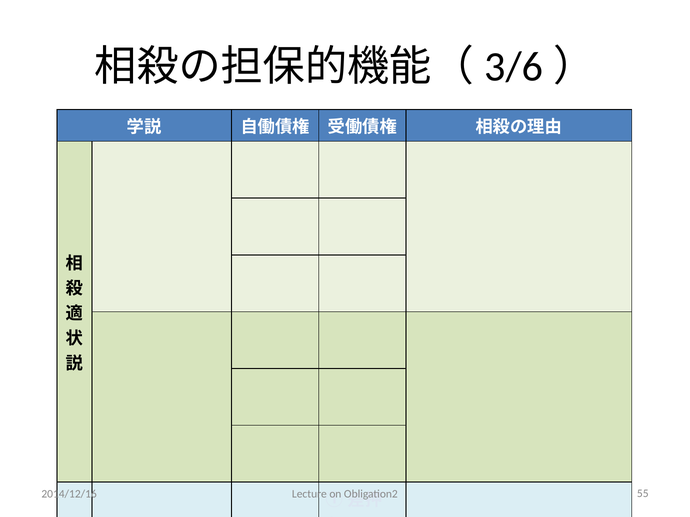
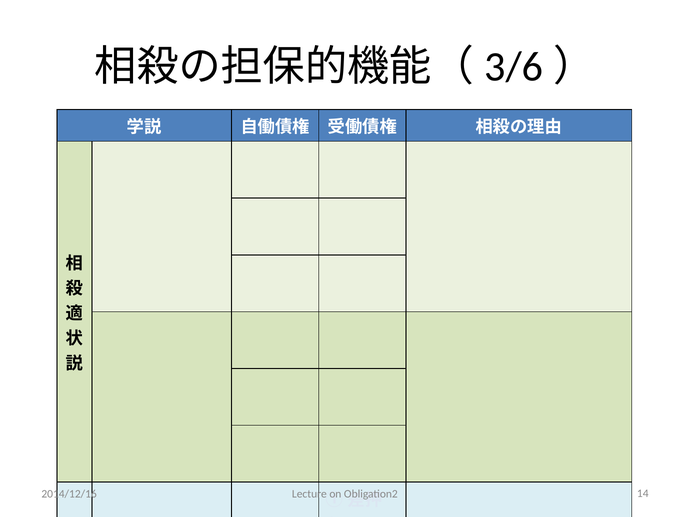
55: 55 -> 14 (643, 494)
